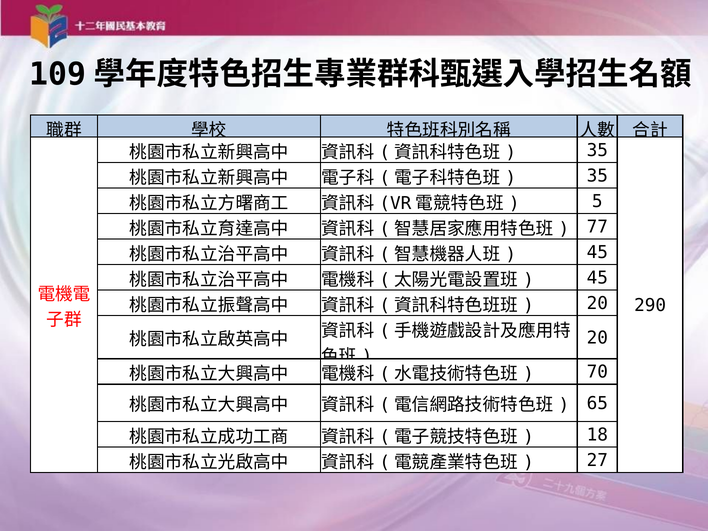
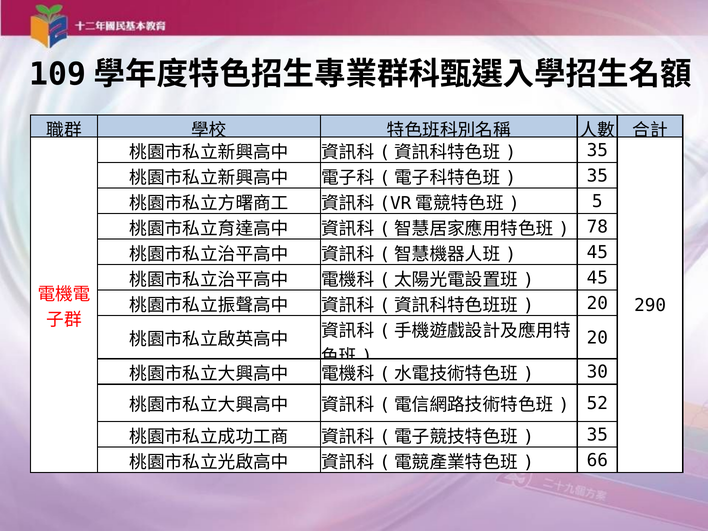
77: 77 -> 78 (597, 227)
70: 70 -> 30 (597, 372)
65: 65 -> 52 (597, 403)
18: 18 -> 35 (597, 435)
27: 27 -> 66 (597, 460)
